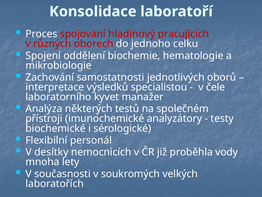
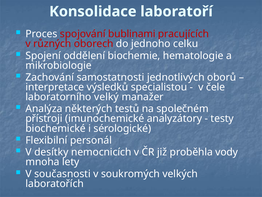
hladinový: hladinový -> bublinami (132, 34)
kyvet: kyvet -> velký (106, 97)
